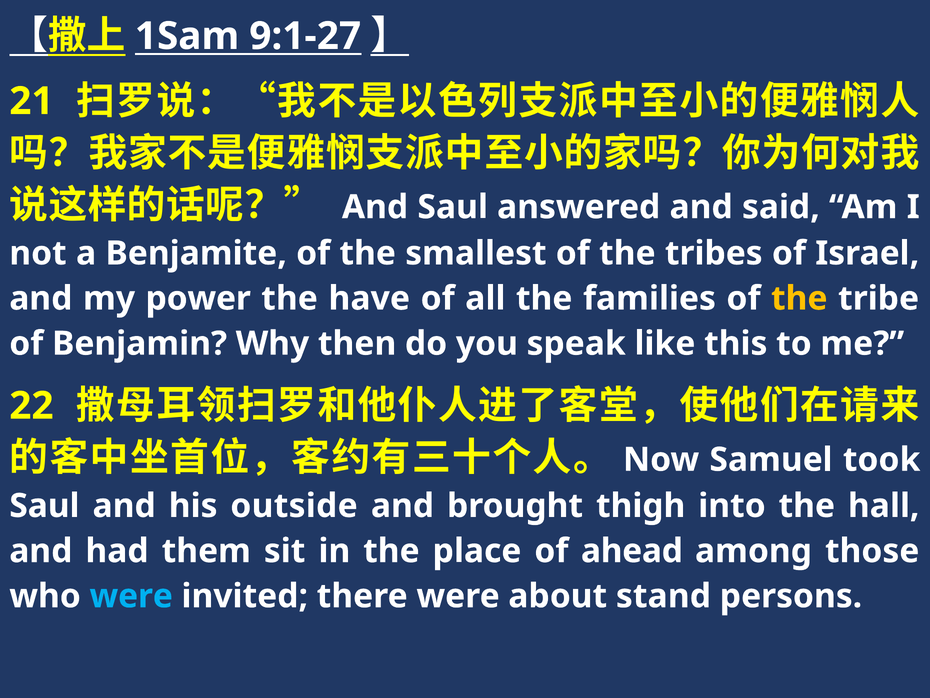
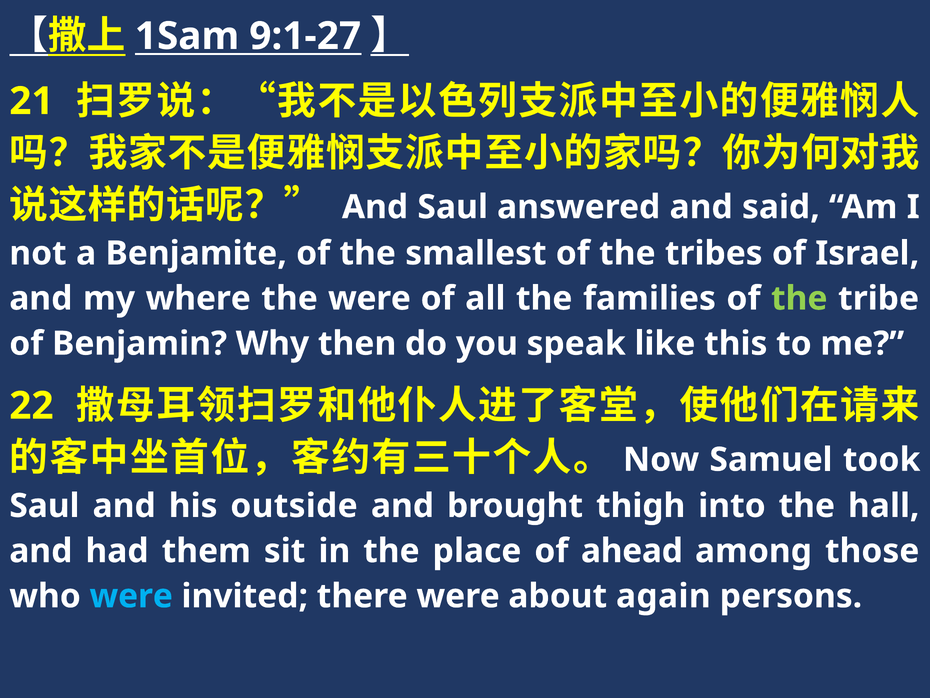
power: power -> where (198, 298)
the have: have -> were (369, 298)
the colour: yellow -> light green (799, 298)
stand: stand -> again (663, 596)
